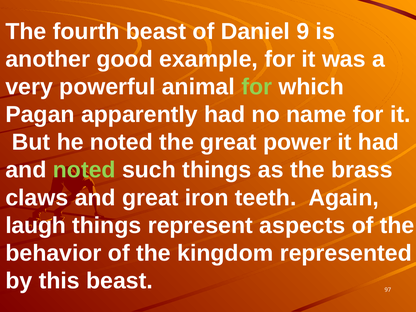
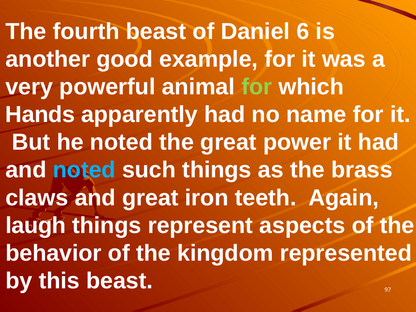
9: 9 -> 6 (303, 31)
Pagan: Pagan -> Hands (40, 115)
noted colour: light green -> light blue (84, 170)
